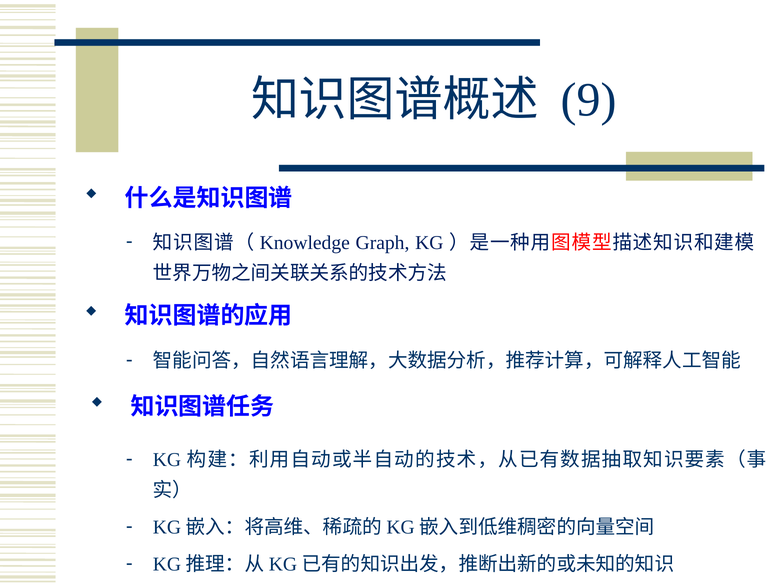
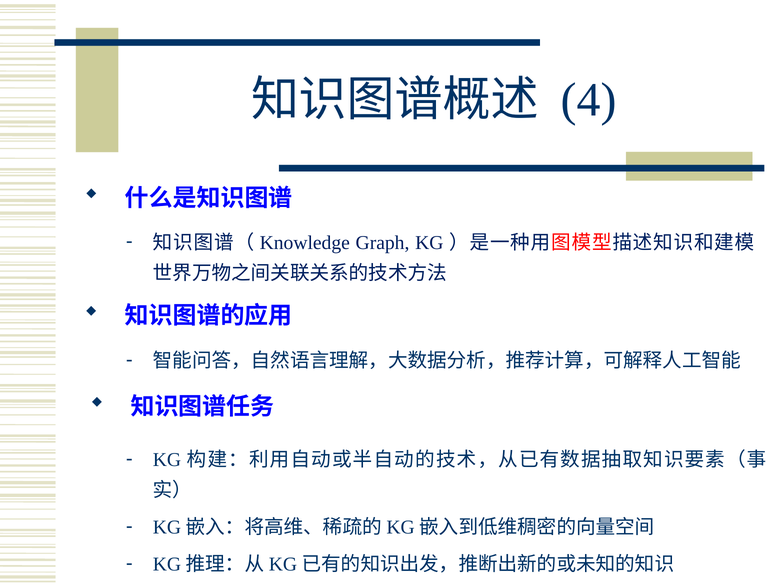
9: 9 -> 4 (589, 100)
